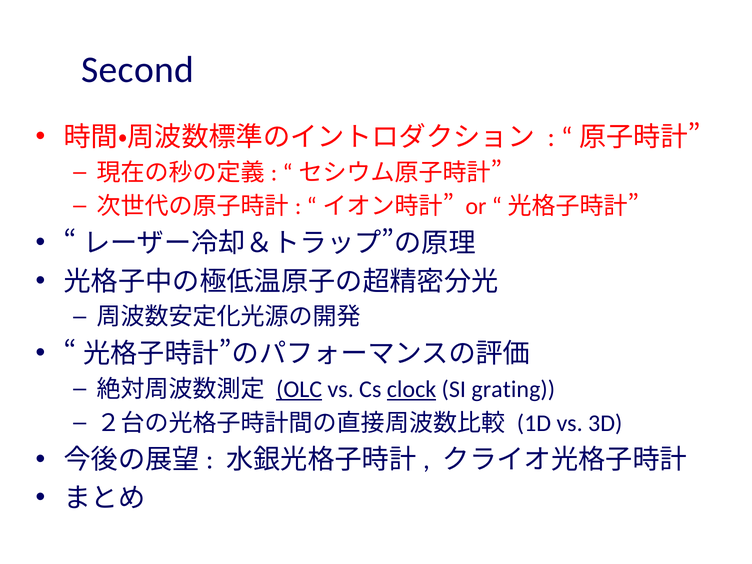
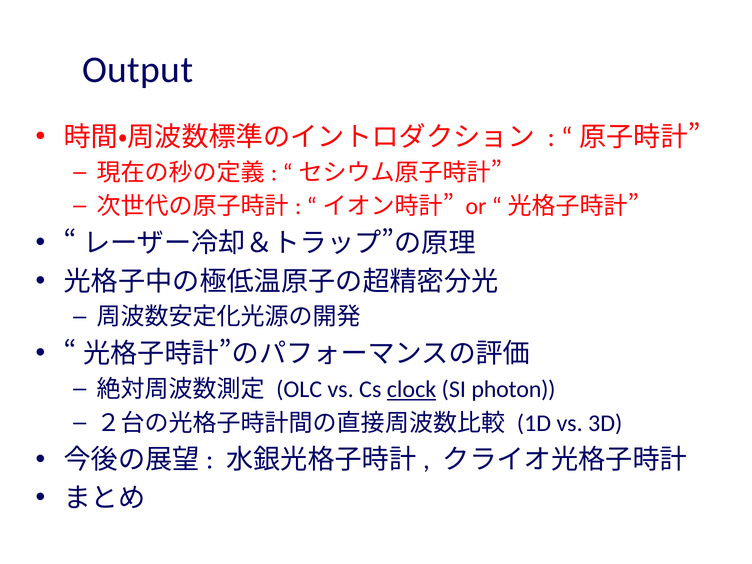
Second: Second -> Output (138, 70)
OLC underline: present -> none (299, 389)
grating: grating -> photon (513, 389)
